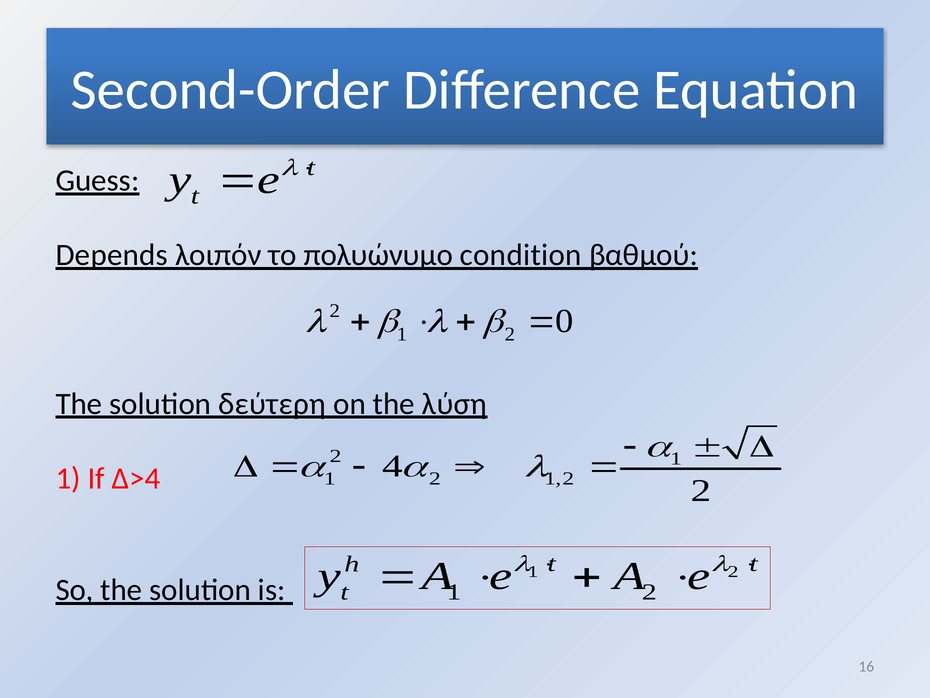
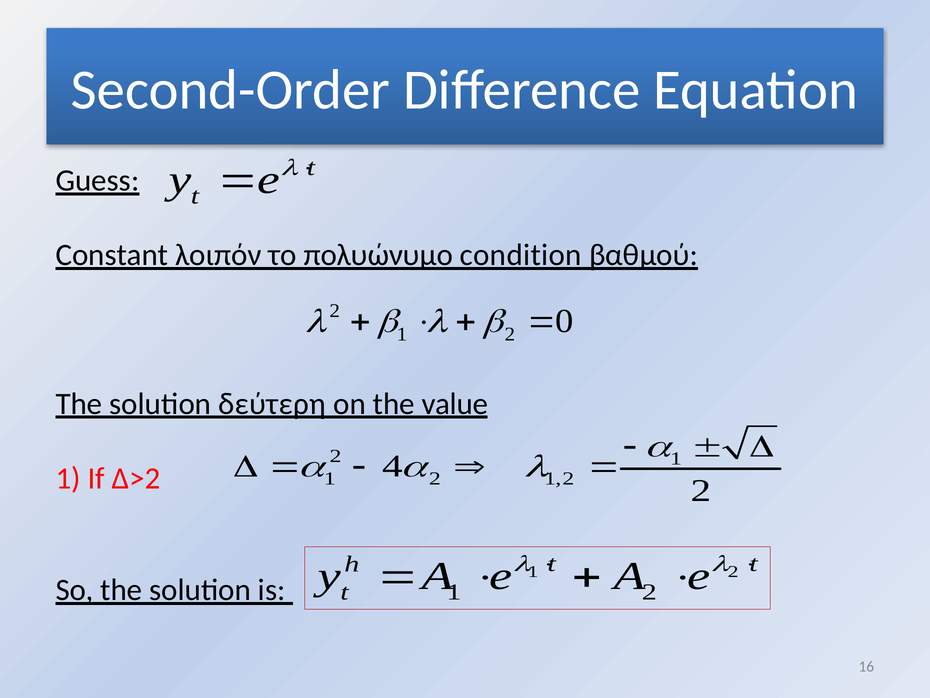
Depends: Depends -> Constant (112, 255)
λύση: λύση -> value (455, 404)
Δ>4: Δ>4 -> Δ>2 (136, 478)
